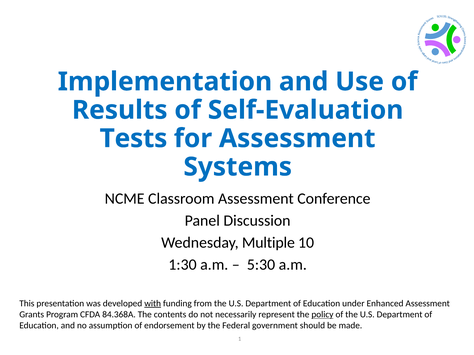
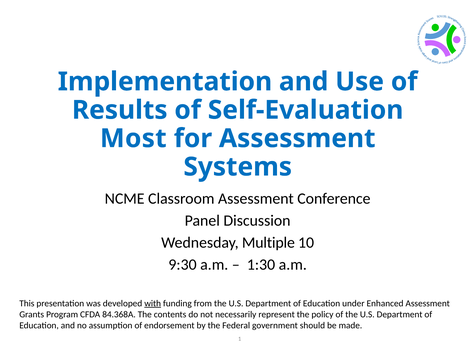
Tests: Tests -> Most (133, 139)
1:30: 1:30 -> 9:30 (183, 265)
5:30: 5:30 -> 1:30 (261, 265)
policy underline: present -> none (322, 315)
